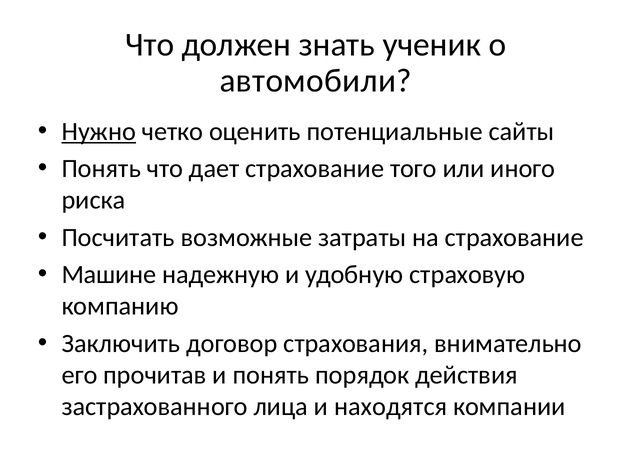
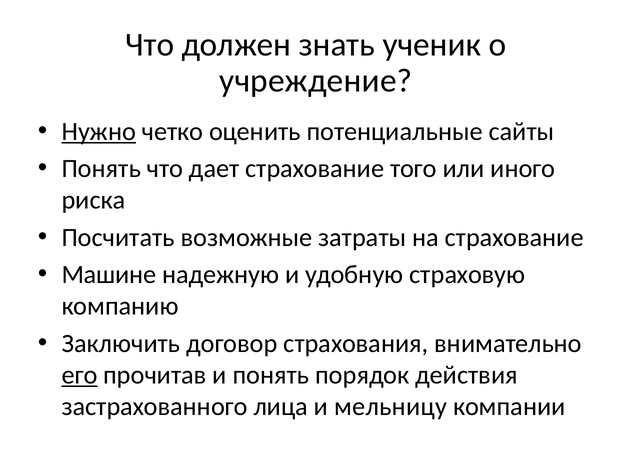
автомобили: автомобили -> учреждение (316, 81)
его underline: none -> present (80, 375)
находятся: находятся -> мельницу (391, 407)
